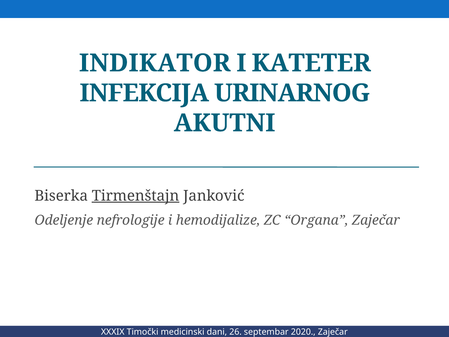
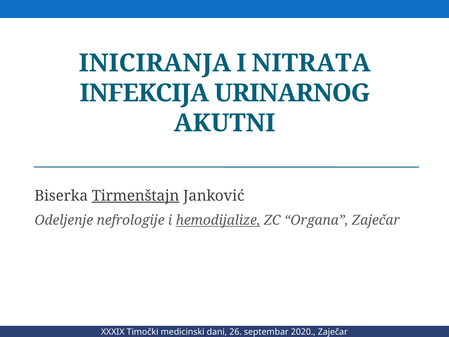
INDIKATOR: INDIKATOR -> INICIRANJA (155, 63)
KATETER: KATETER -> NITRATA (311, 63)
hemodijalize underline: none -> present (218, 220)
